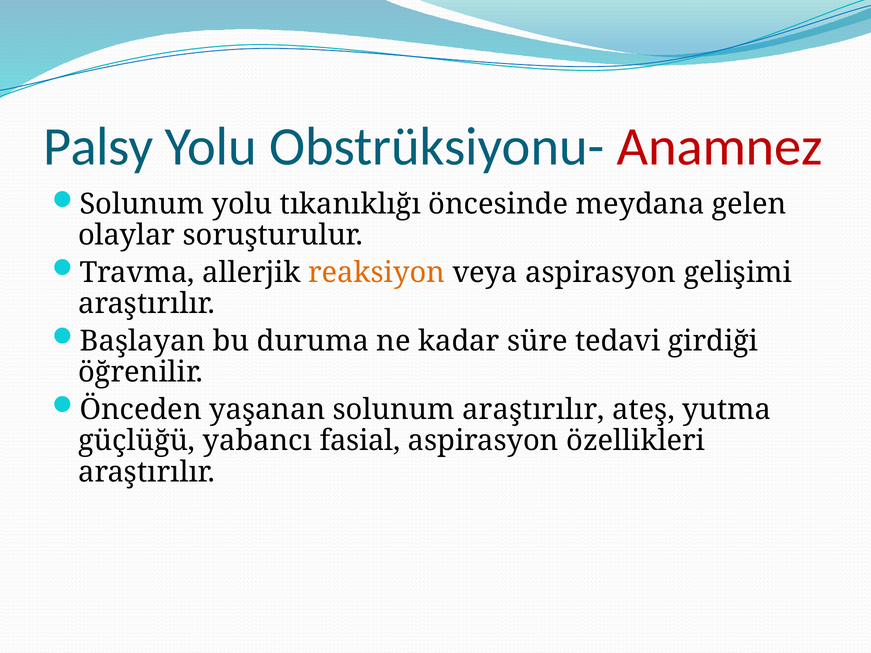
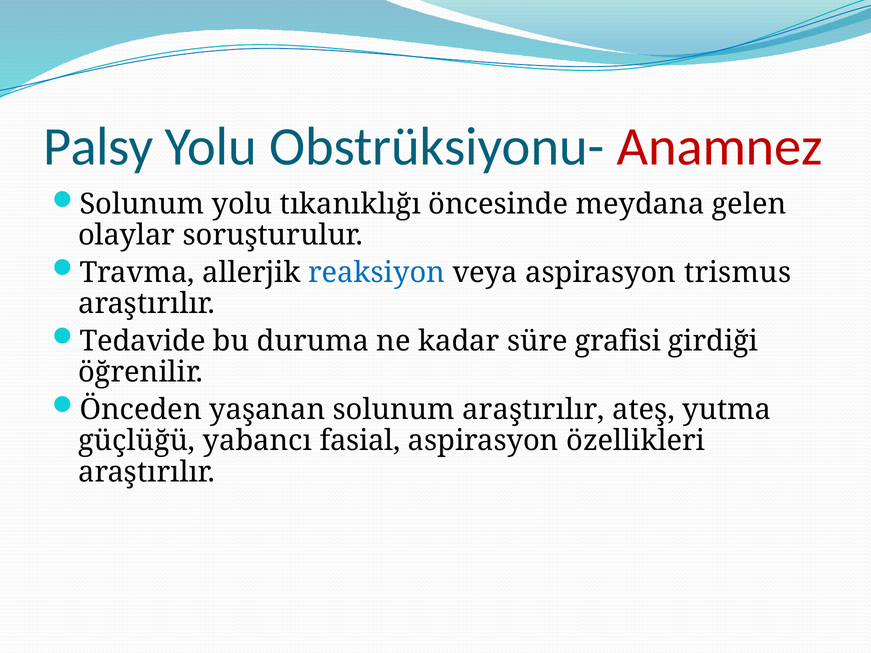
reaksiyon colour: orange -> blue (377, 273)
gelişimi: gelişimi -> trismus (738, 273)
Başlayan: Başlayan -> Tedavide (143, 341)
tedavi: tedavi -> grafisi (618, 341)
